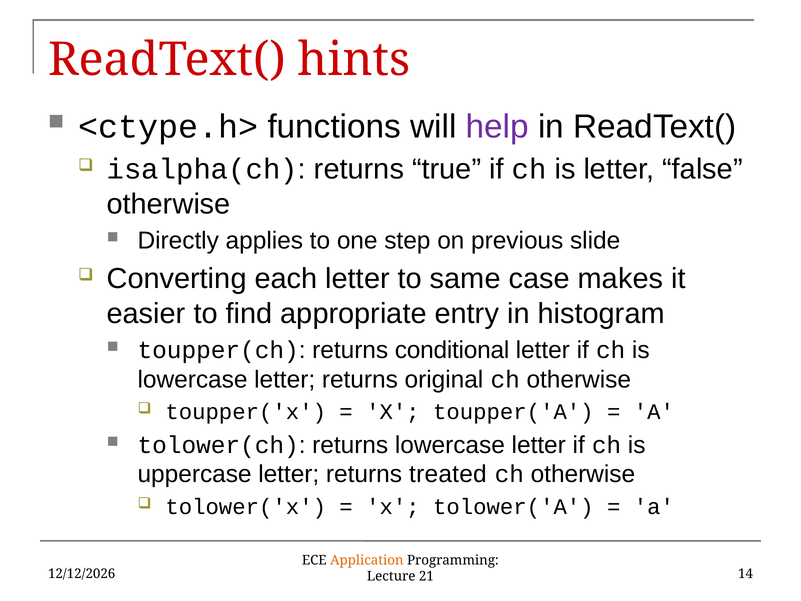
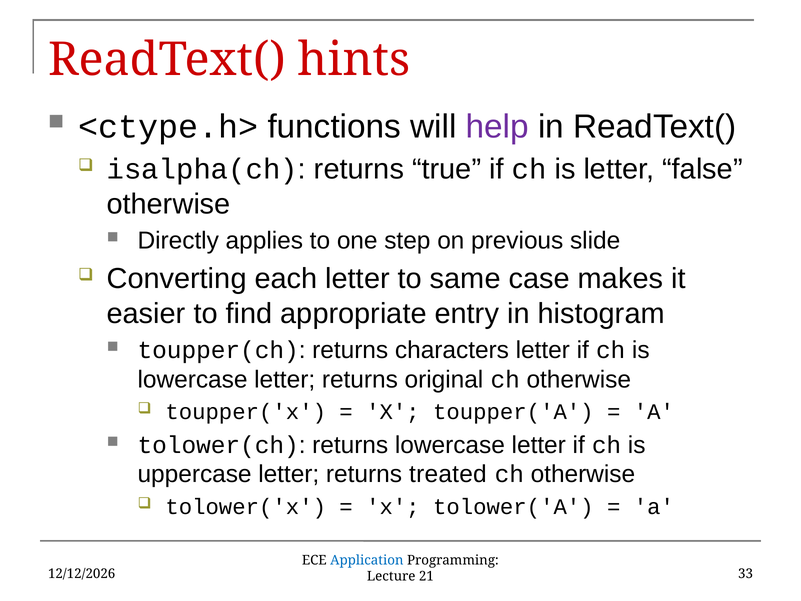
conditional: conditional -> characters (452, 350)
Application colour: orange -> blue (367, 560)
14: 14 -> 33 (746, 574)
